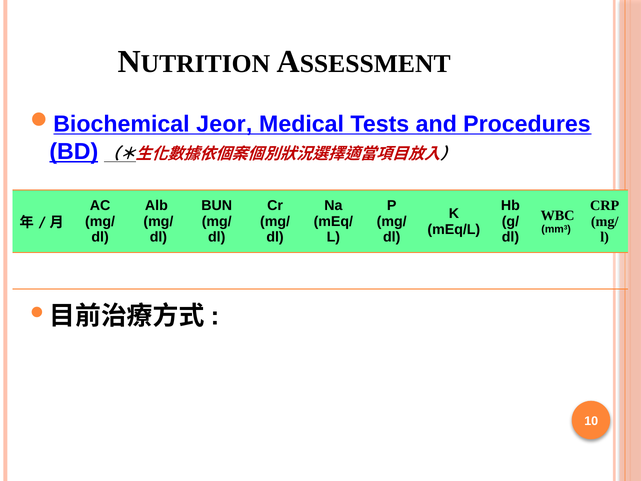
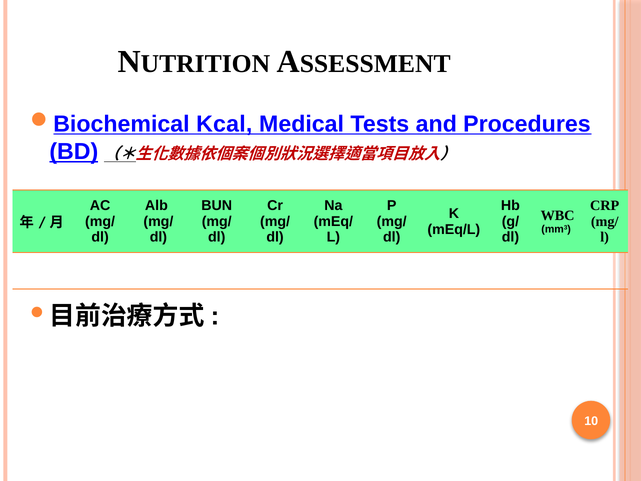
Jeor: Jeor -> Kcal (224, 124)
